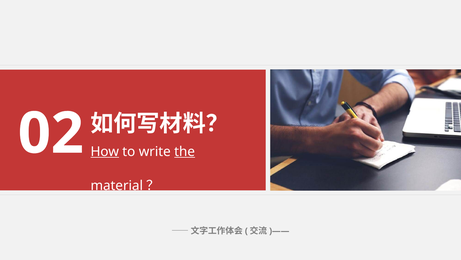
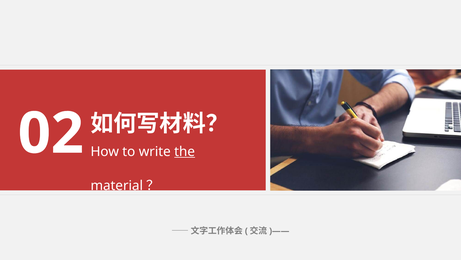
How underline: present -> none (105, 151)
